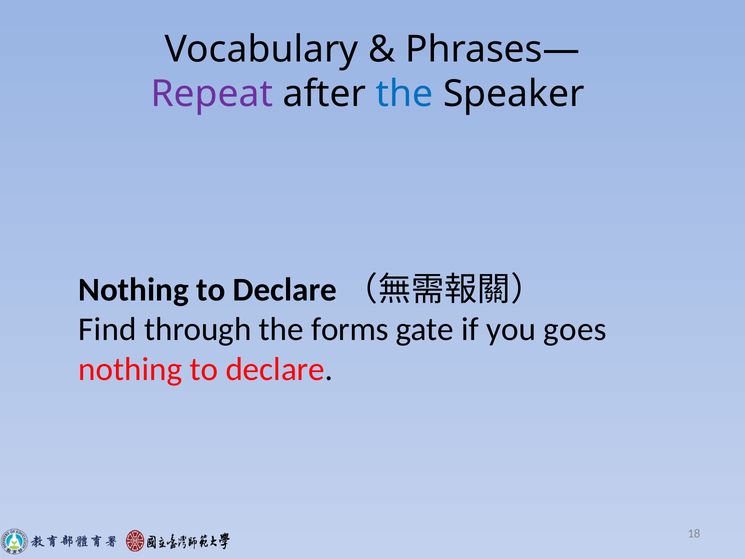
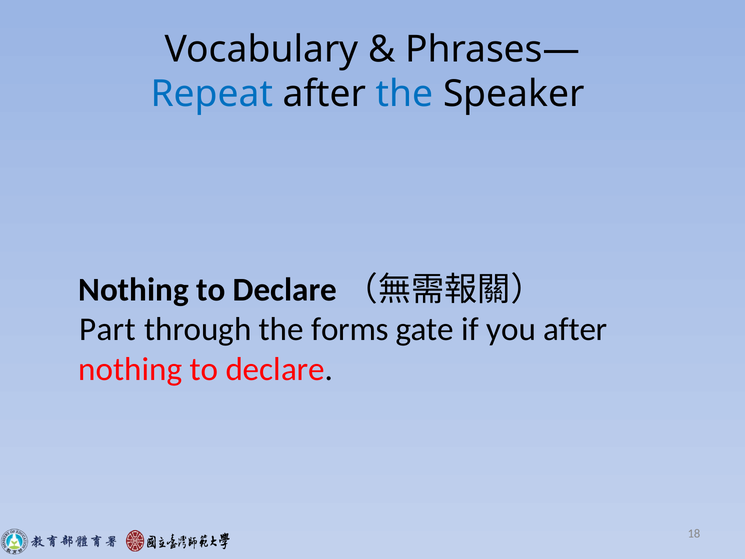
Repeat colour: purple -> blue (212, 94)
Find: Find -> Part (107, 329)
you goes: goes -> after (575, 329)
